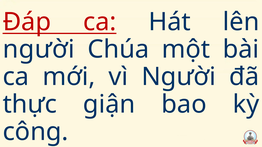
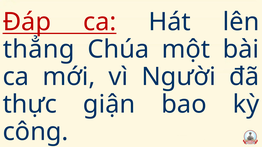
người: người -> thẳng (39, 49)
